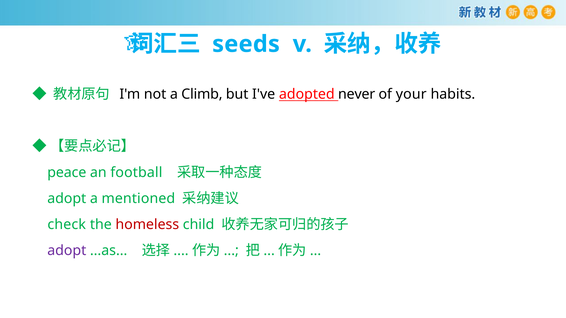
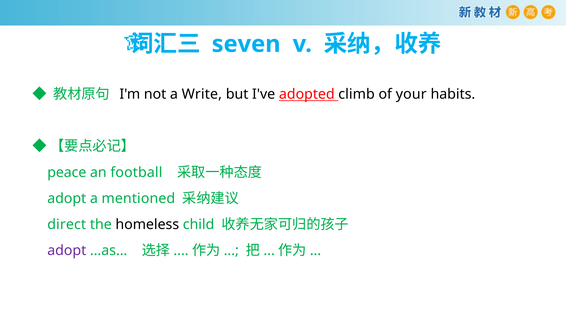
seeds: seeds -> seven (246, 44)
Climb: Climb -> Write (202, 94)
never: never -> climb (357, 94)
check: check -> direct (67, 225)
homeless colour: red -> black (147, 225)
